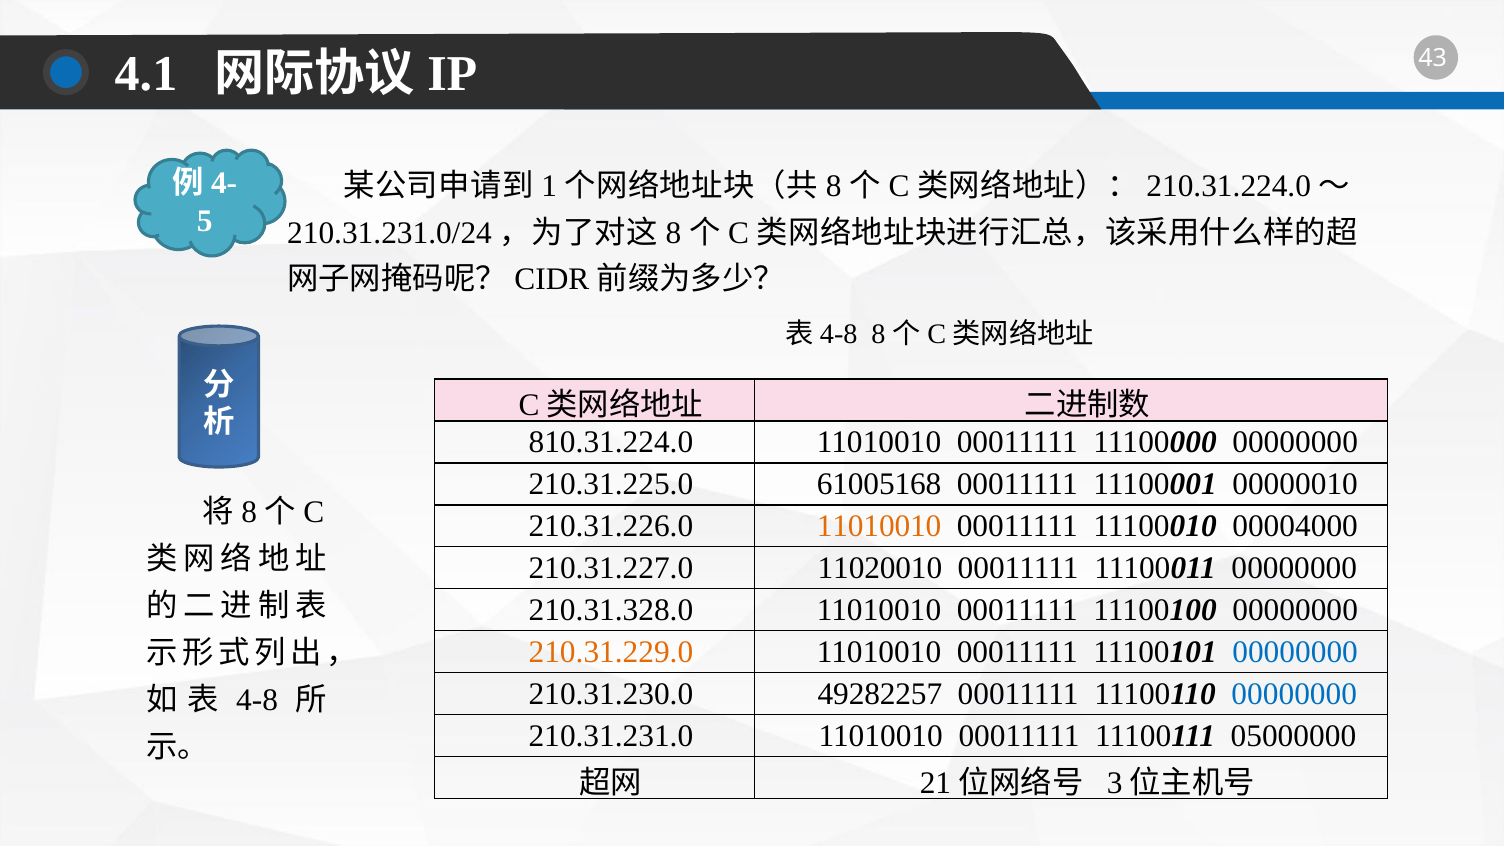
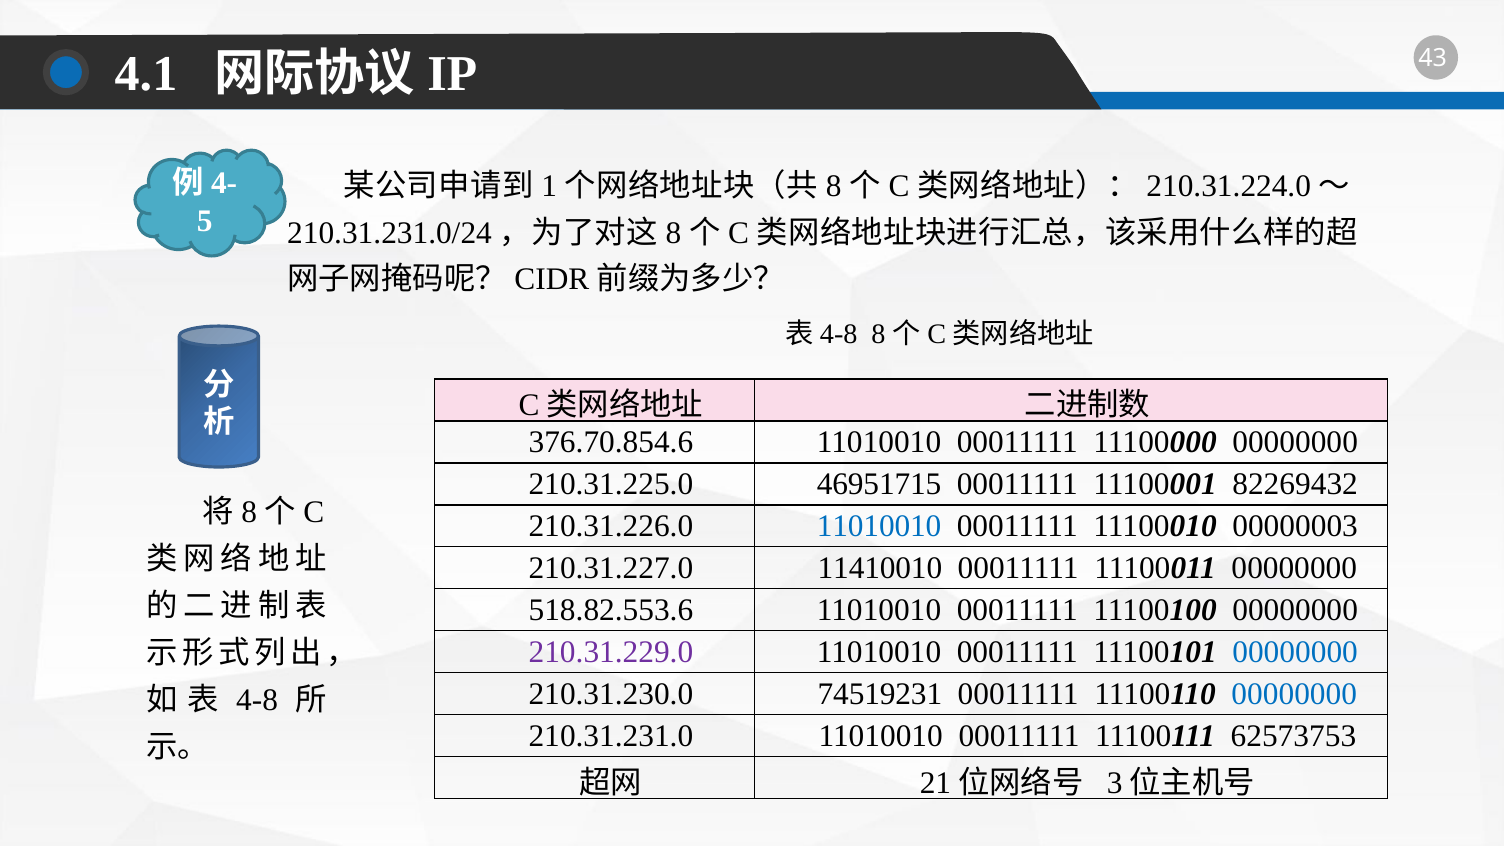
810.31.224.0: 810.31.224.0 -> 376.70.854.6 (611, 442)
61005168: 61005168 -> 46951715 (879, 484)
00000010: 00000010 -> 82269432 (1295, 484)
11010010 colour: orange -> blue (879, 526)
00004000: 00004000 -> 00000003 (1295, 526)
11020010: 11020010 -> 11410010 (880, 568)
210.31.328.0: 210.31.328.0 -> 518.82.553.6 (611, 610)
210.31.229.0 colour: orange -> purple (611, 652)
49282257: 49282257 -> 74519231 (880, 694)
05000000: 05000000 -> 62573753 (1293, 736)
